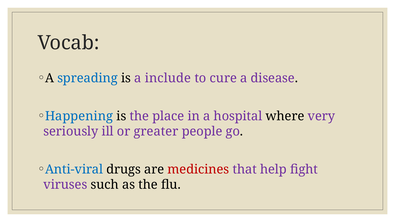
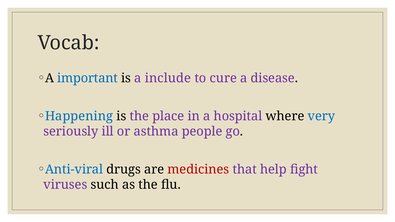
spreading: spreading -> important (88, 78)
very colour: purple -> blue (321, 116)
greater: greater -> asthma (156, 132)
